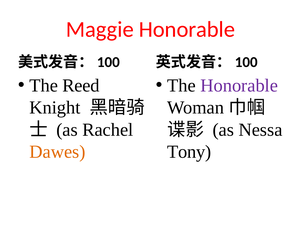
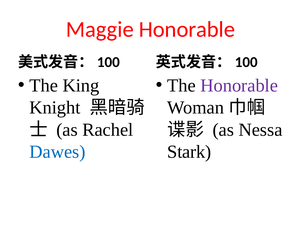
Reed: Reed -> King (81, 85)
Dawes colour: orange -> blue (57, 152)
Tony: Tony -> Stark (189, 152)
